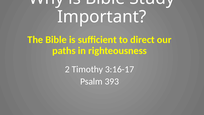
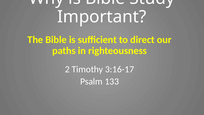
393: 393 -> 133 (112, 81)
